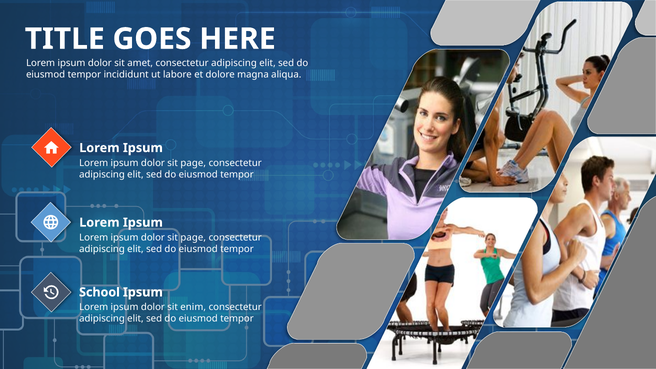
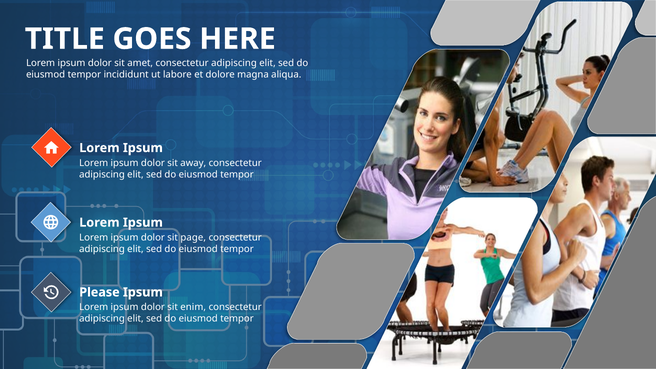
page: page -> away (193, 163)
School: School -> Please (99, 292)
